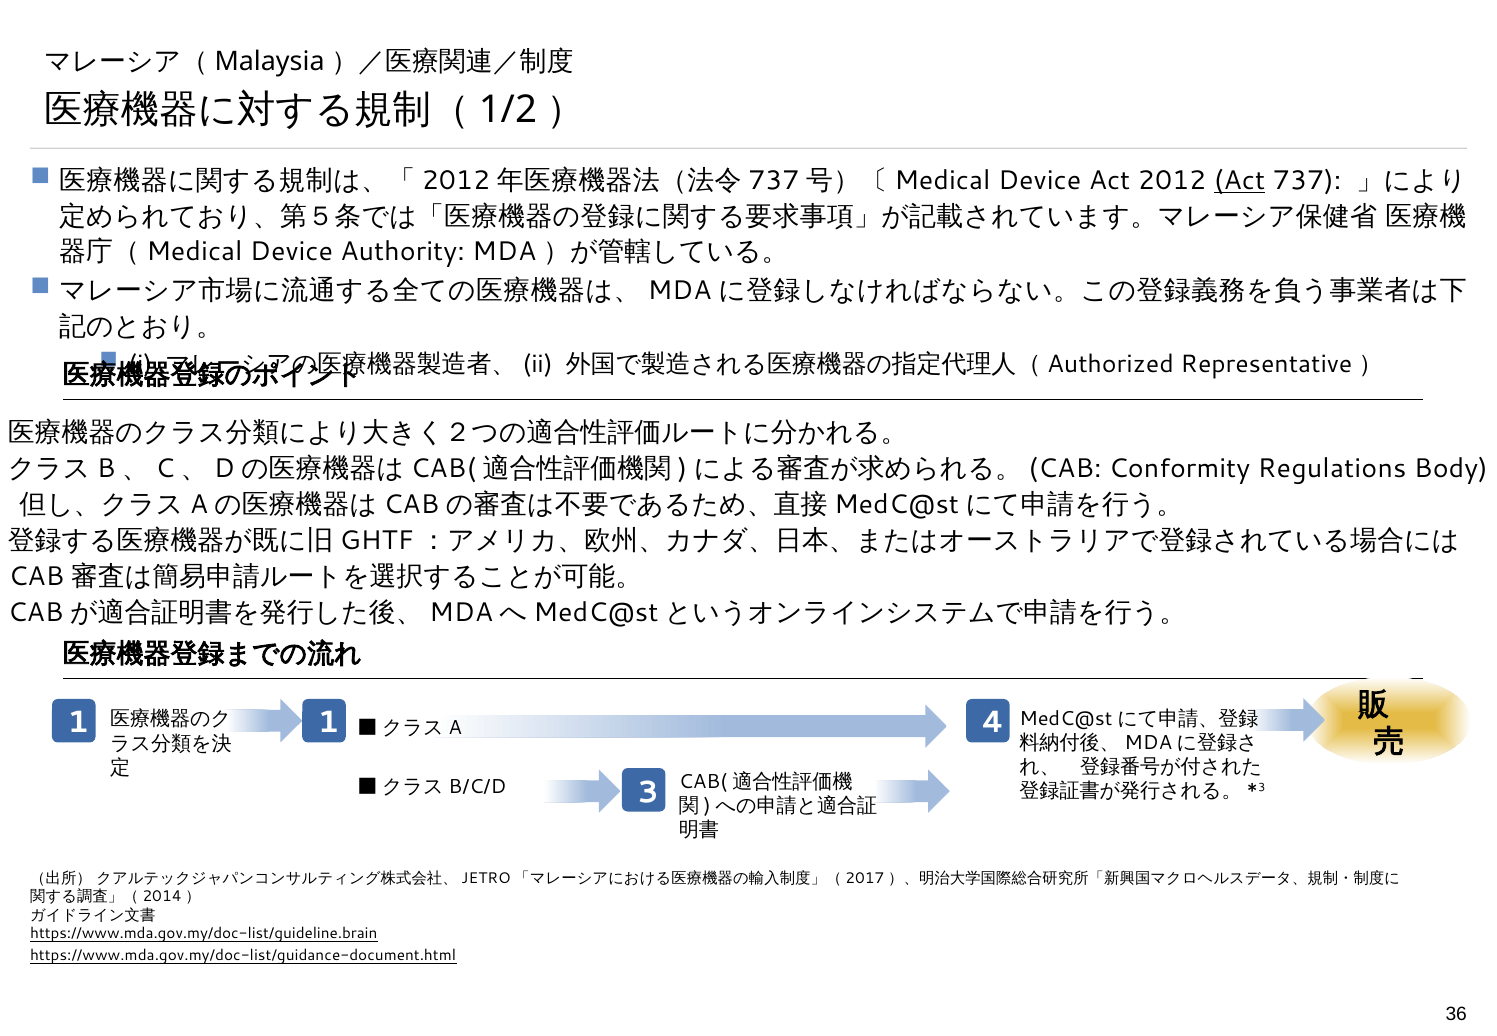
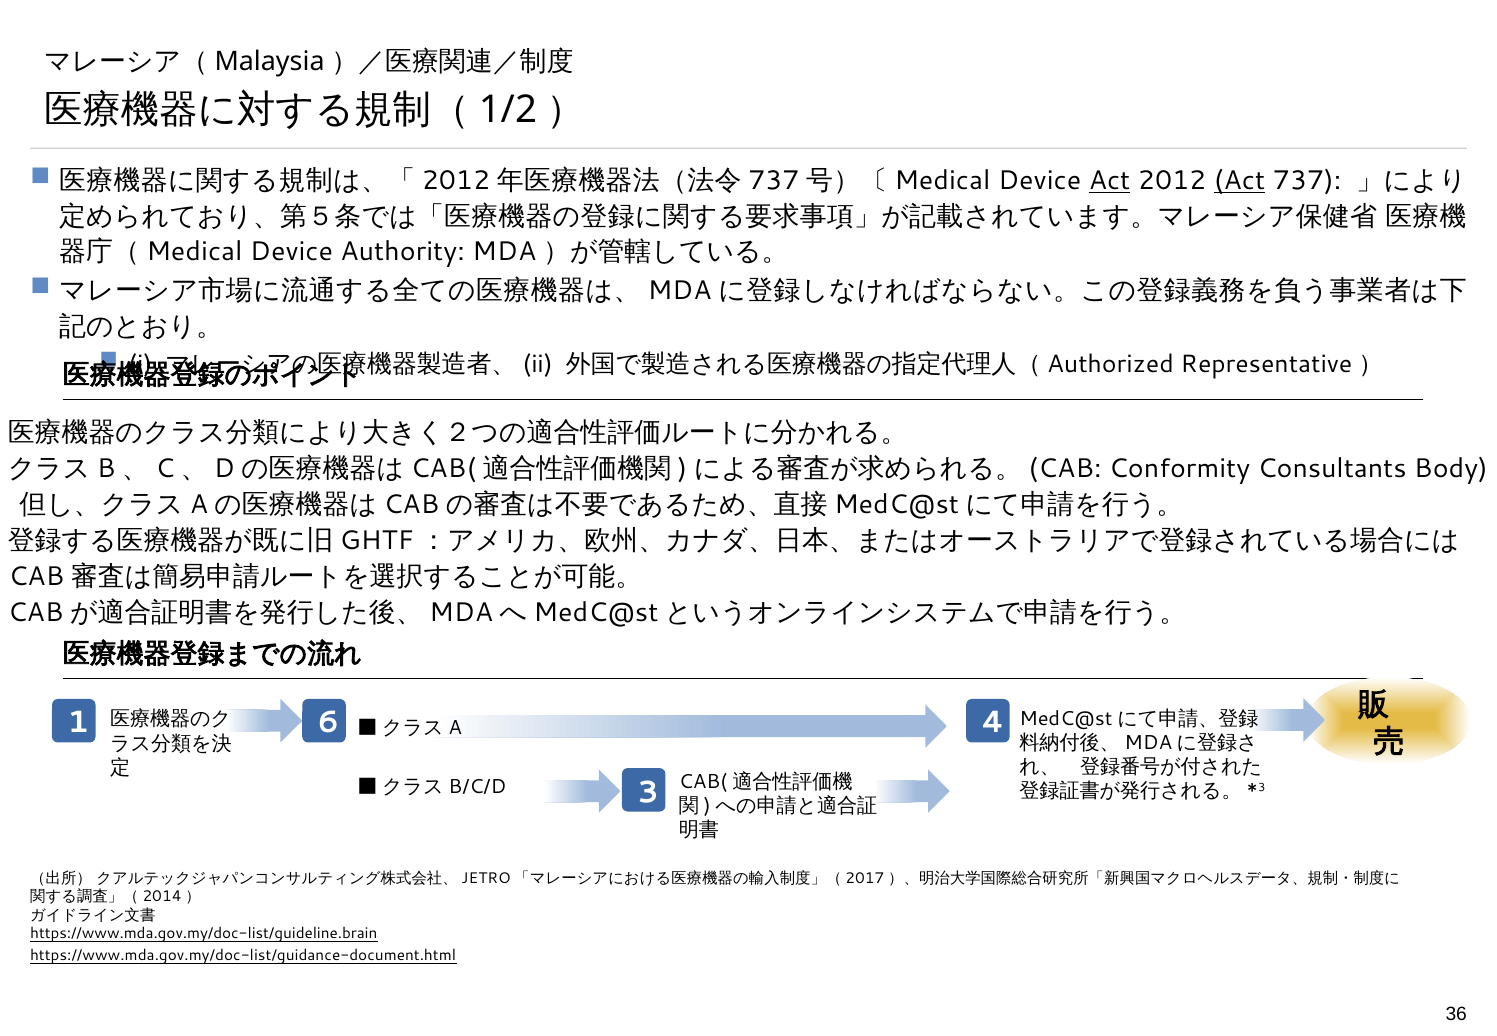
Act underline: none -> present (1110, 181)
Regulations: Regulations -> Consultants (1332, 469)
1 1: 1 -> 6 (328, 723)
